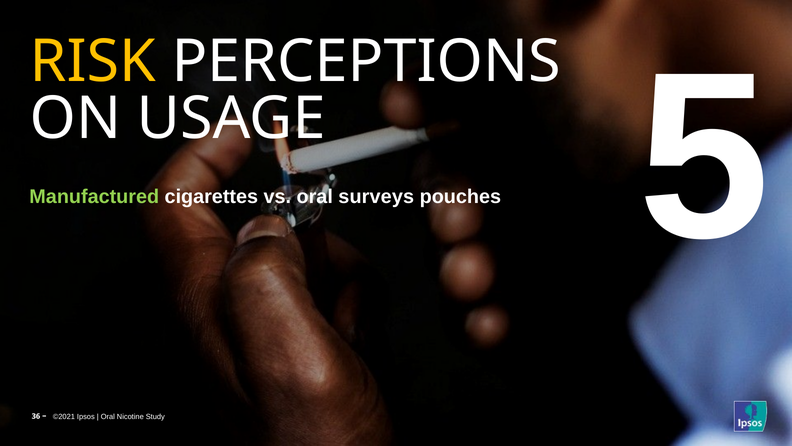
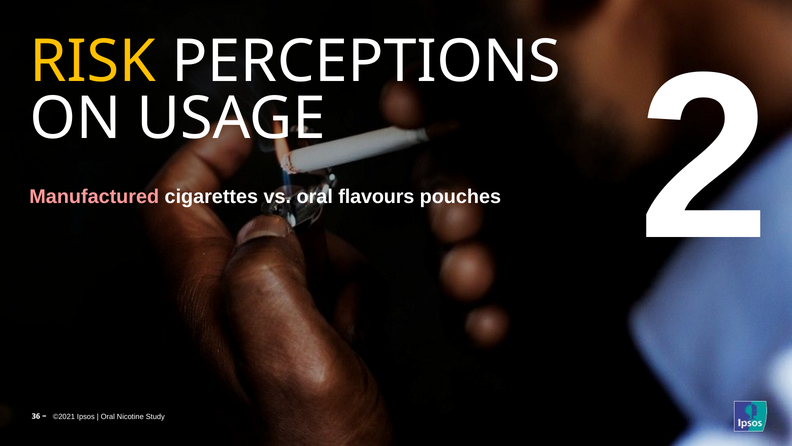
Manufactured colour: light green -> pink (94, 196)
surveys: surveys -> flavours (376, 196)
5: 5 -> 2 (704, 159)
